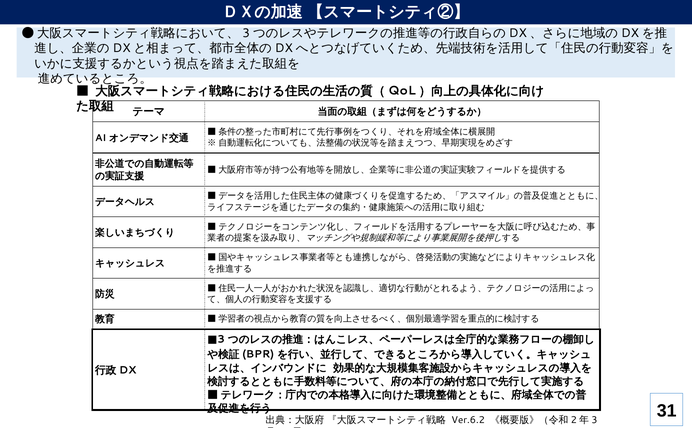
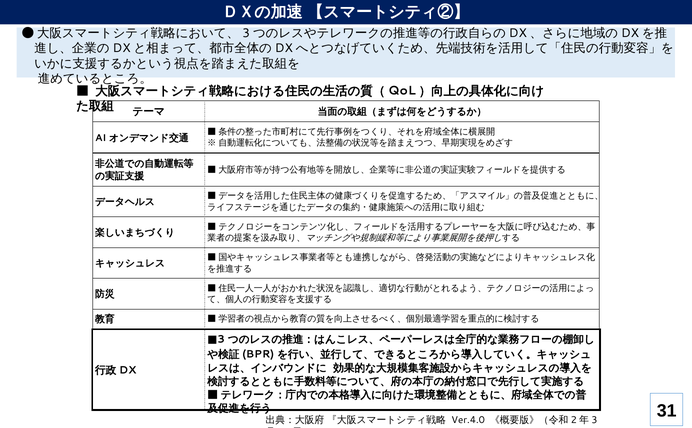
Ver.6.2: Ver.6.2 -> Ver.4.0 (468, 420)
